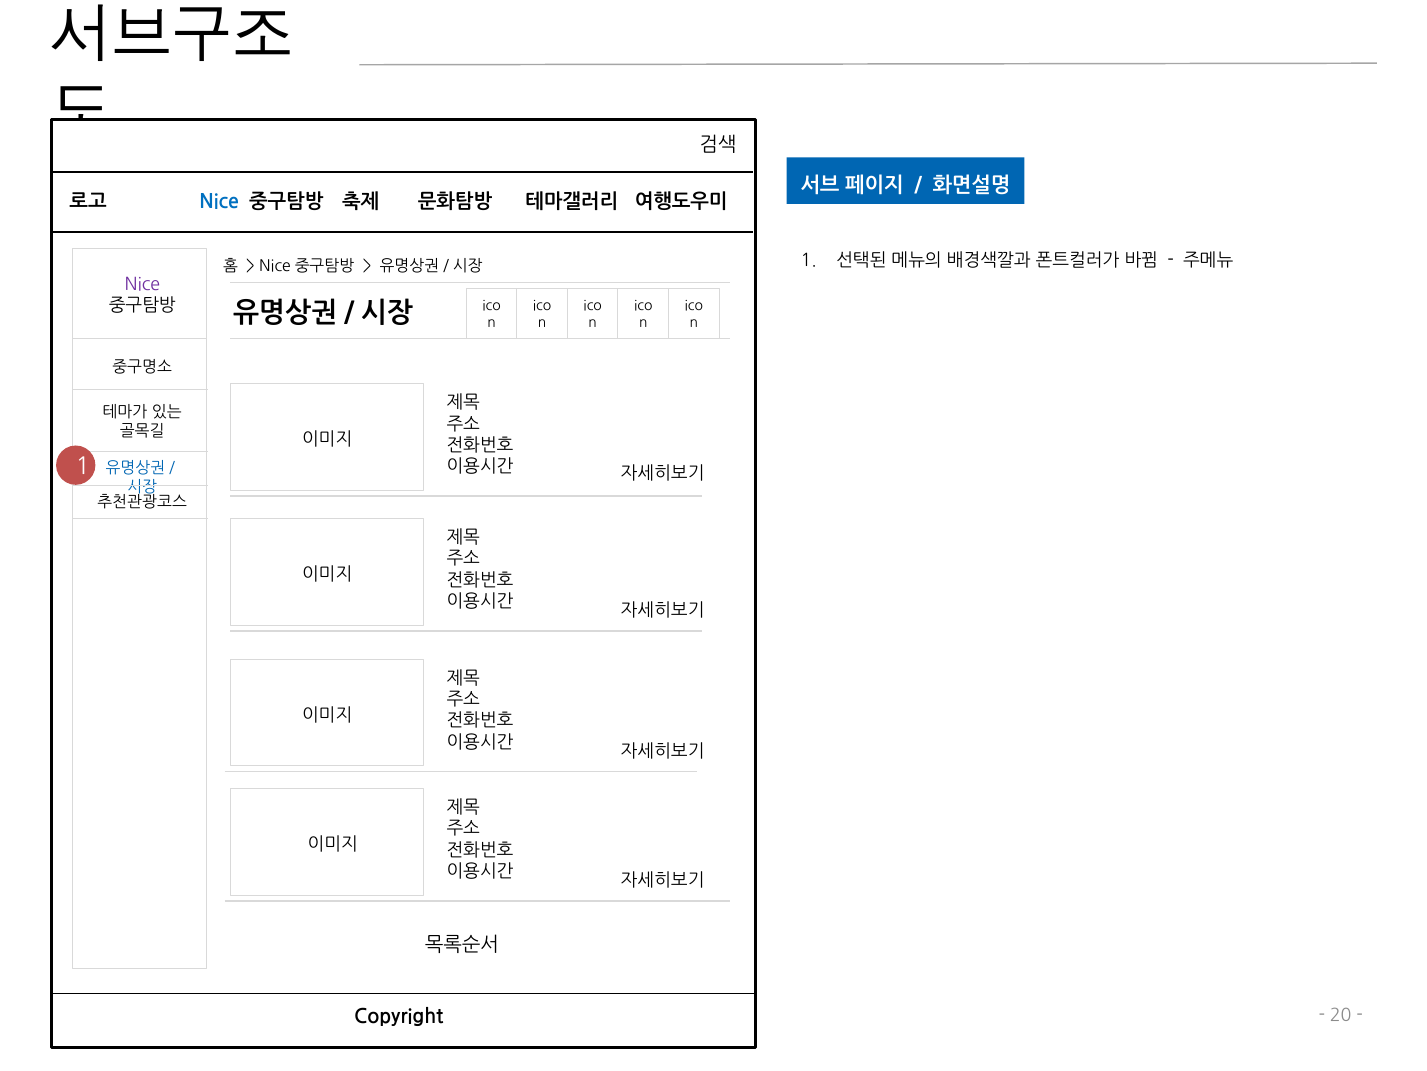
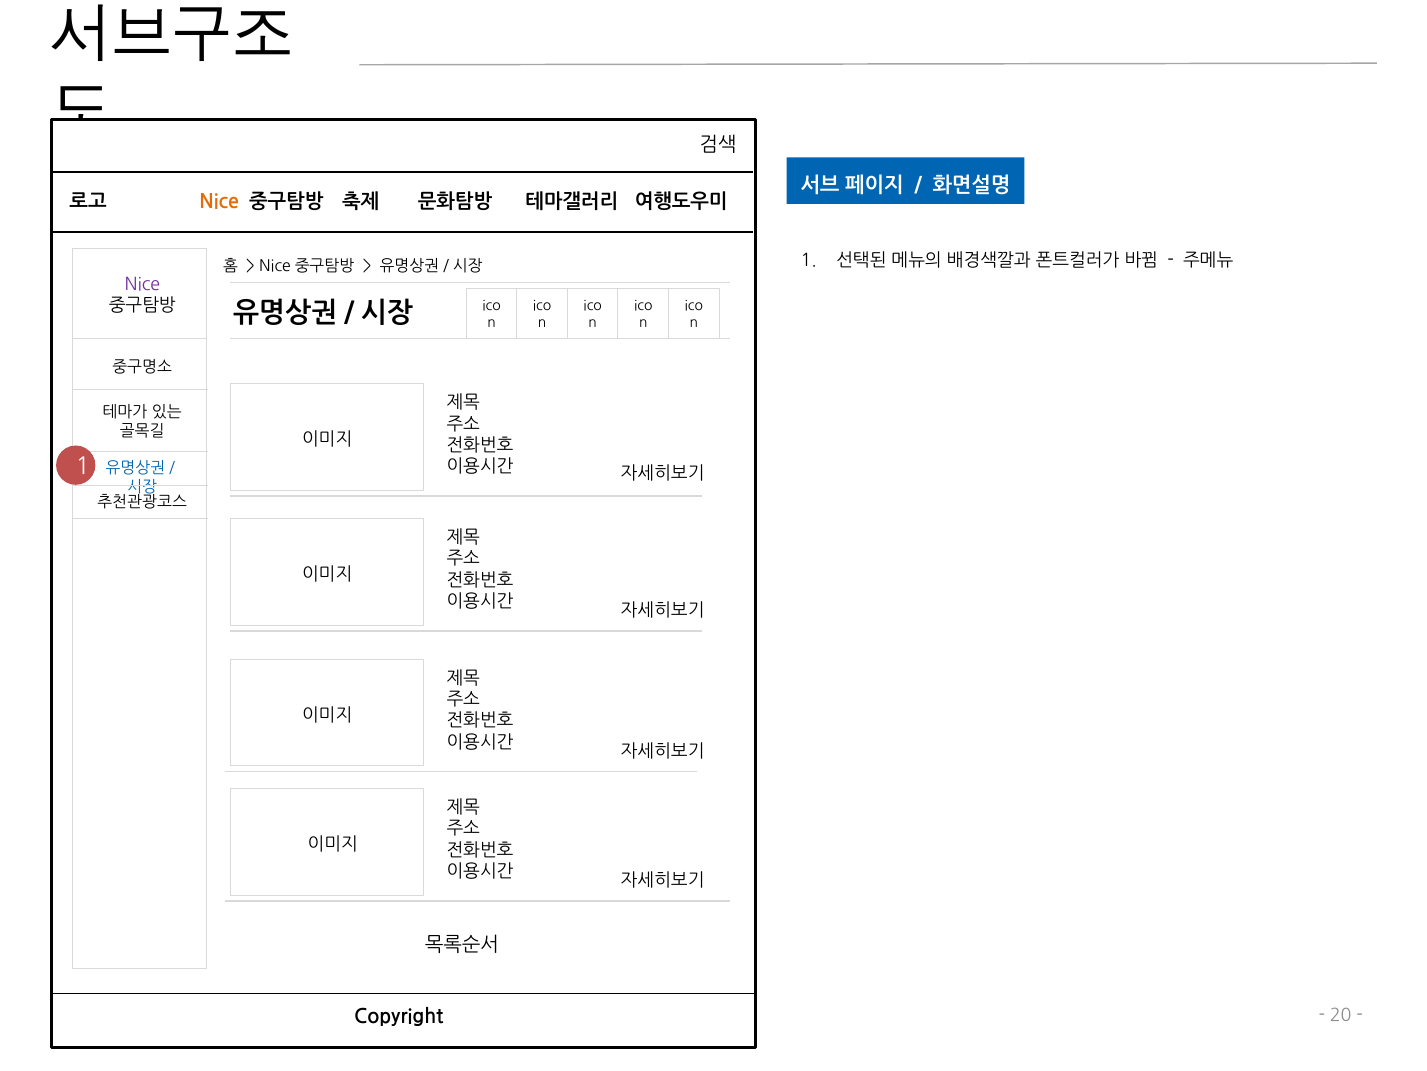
Nice colour: blue -> orange (219, 201)
